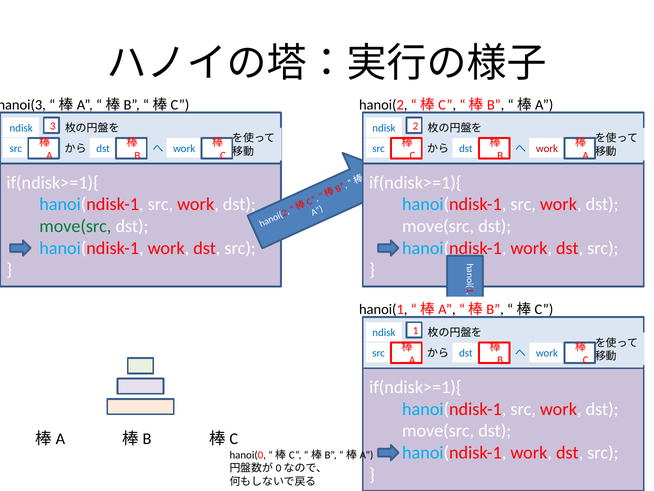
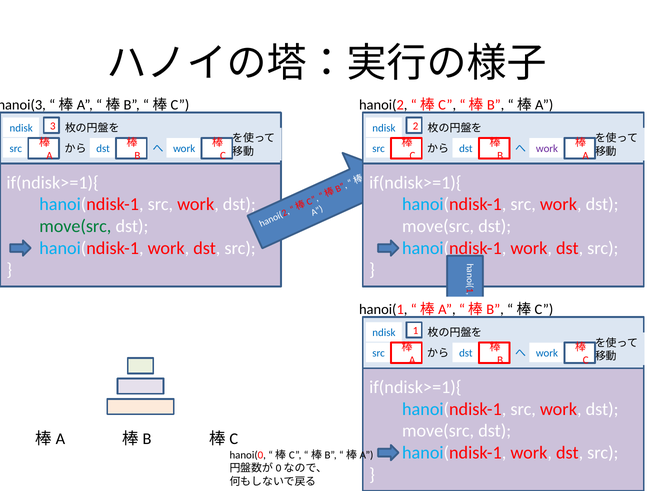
work colour: red -> purple (547, 148)
